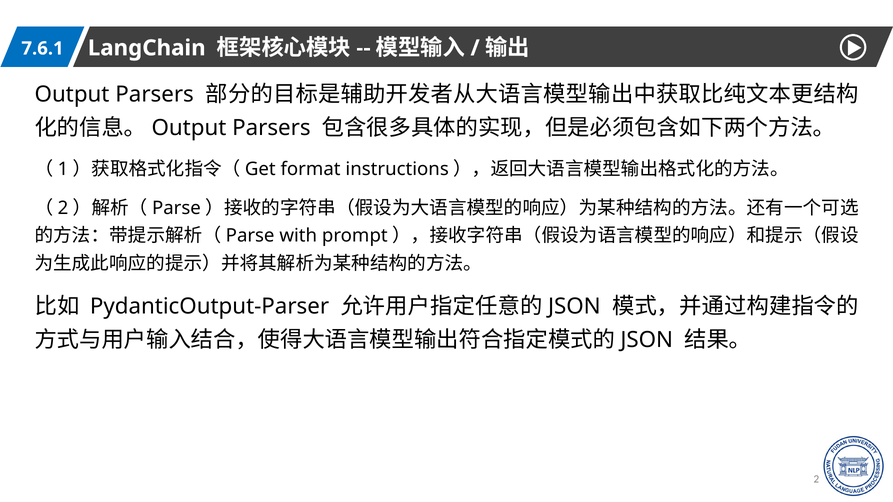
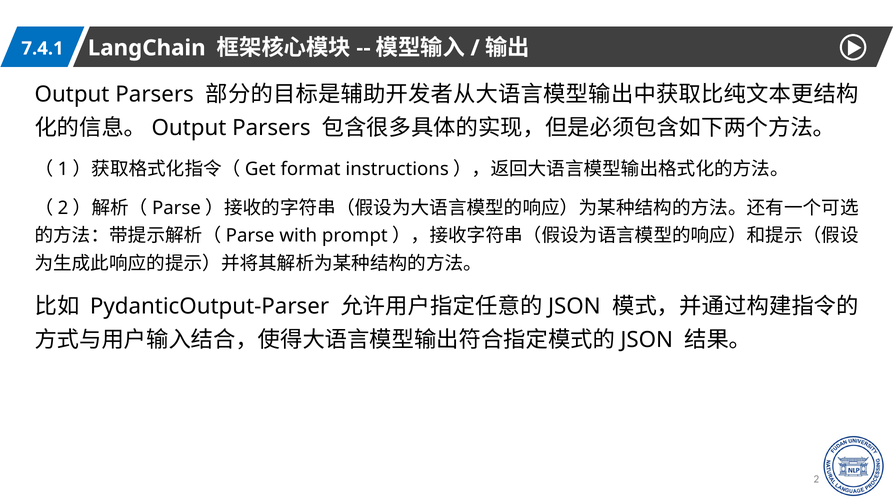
7.6.1: 7.6.1 -> 7.4.1 (43, 48)
